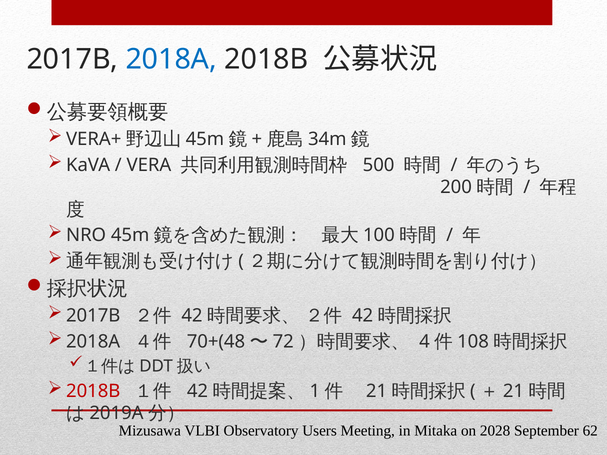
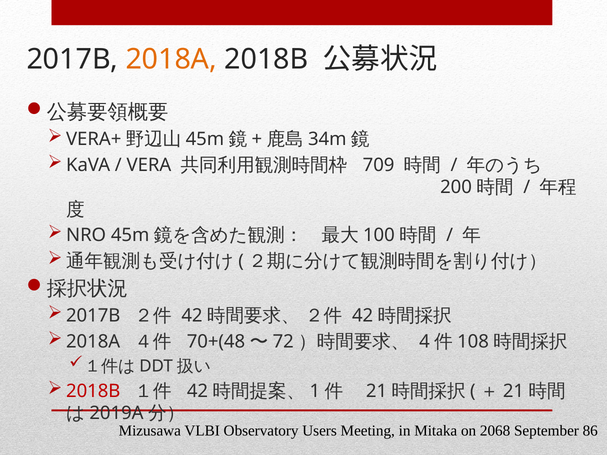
2018A colour: blue -> orange (171, 59)
500: 500 -> 709 (379, 165)
2028: 2028 -> 2068 (495, 431)
62: 62 -> 86 (590, 431)
